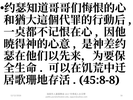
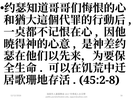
45:8-8: 45:8-8 -> 45:2-8 (99, 80)
